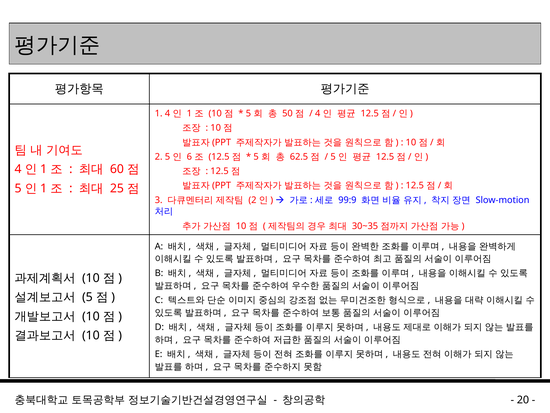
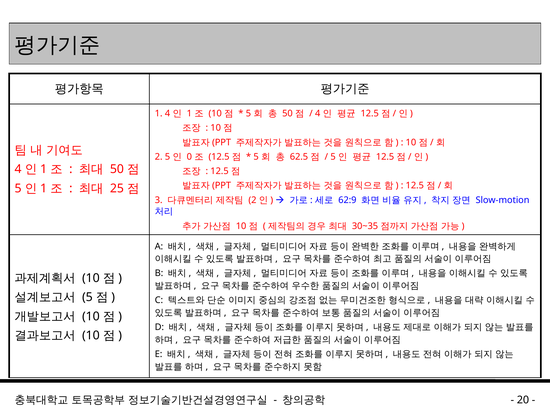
6: 6 -> 0 (189, 157)
60: 60 -> 50 (117, 169)
99:9: 99:9 -> 62:9 (347, 200)
